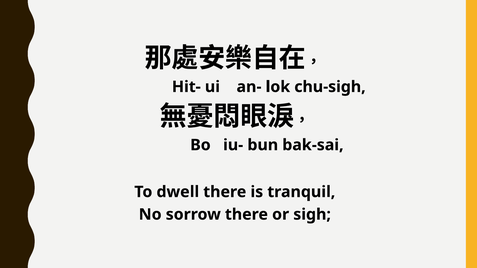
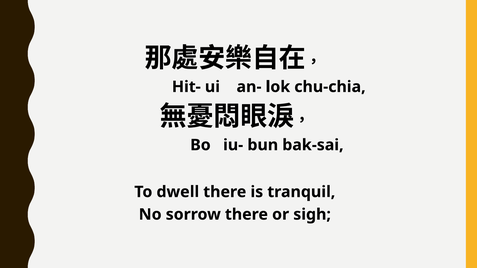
chu-sigh: chu-sigh -> chu-chia (330, 87)
